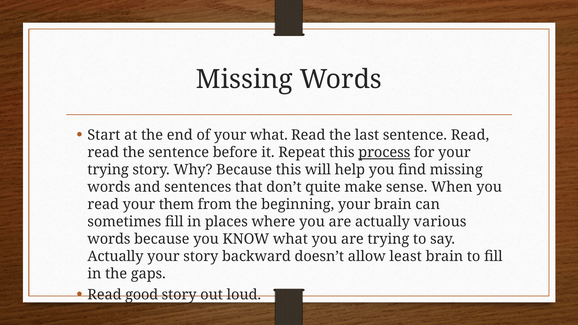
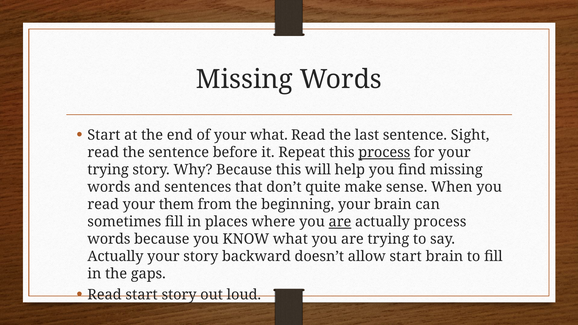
sentence Read: Read -> Sight (470, 135)
are underline: none -> present (340, 222)
actually various: various -> process (440, 222)
allow least: least -> start (406, 257)
Read good: good -> start (142, 295)
